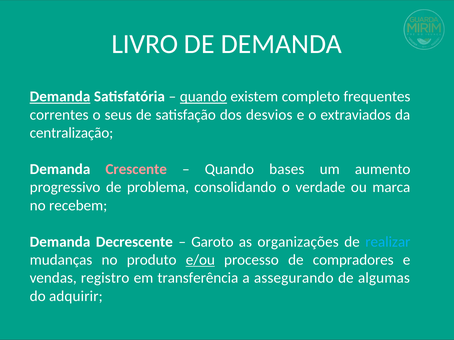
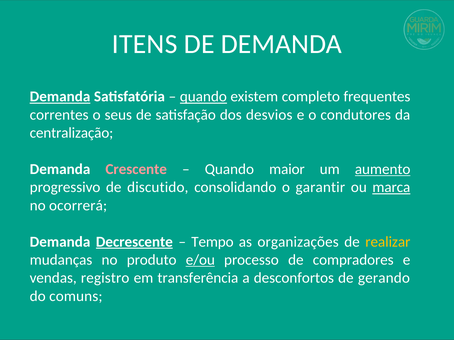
LIVRO: LIVRO -> ITENS (145, 44)
extraviados: extraviados -> condutores (356, 115)
bases: bases -> maior (287, 169)
aumento underline: none -> present (383, 169)
problema: problema -> discutido (158, 188)
verdade: verdade -> garantir (320, 188)
marca underline: none -> present (391, 188)
recebem: recebem -> ocorrerá (78, 206)
Decrescente underline: none -> present (134, 242)
Garoto: Garoto -> Tempo (212, 242)
realizar colour: light blue -> yellow (388, 242)
assegurando: assegurando -> desconfortos (294, 278)
algumas: algumas -> gerando (384, 278)
adquirir: adquirir -> comuns (76, 297)
